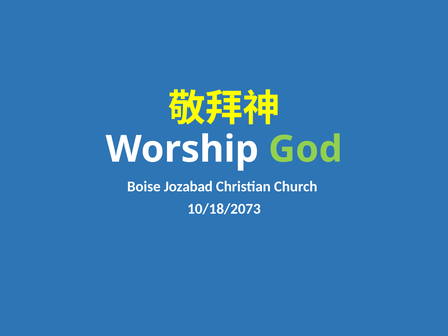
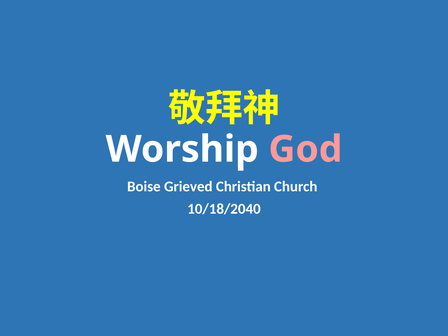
God colour: light green -> pink (305, 149)
Jozabad: Jozabad -> Grieved (188, 187)
10/18/2073: 10/18/2073 -> 10/18/2040 (224, 209)
